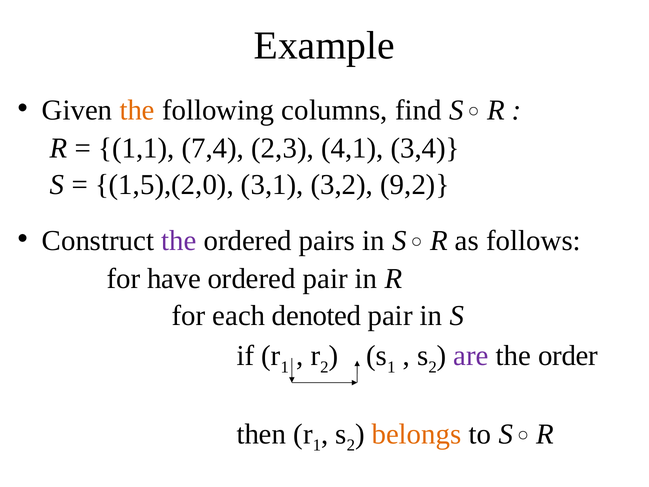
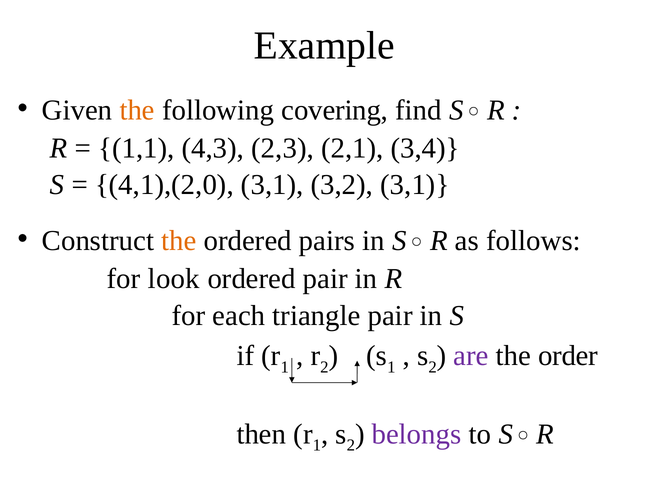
columns: columns -> covering (335, 110)
7,4: 7,4 -> 4,3 (213, 148)
4,1: 4,1 -> 2,1 (352, 148)
1,5),(2,0: 1,5),(2,0 -> 4,1),(2,0 (164, 185)
3,2 9,2: 9,2 -> 3,1 (415, 185)
the colour: purple -> orange (179, 241)
have: have -> look (174, 278)
denoted: denoted -> triangle (316, 315)
belongs colour: orange -> purple (417, 434)
